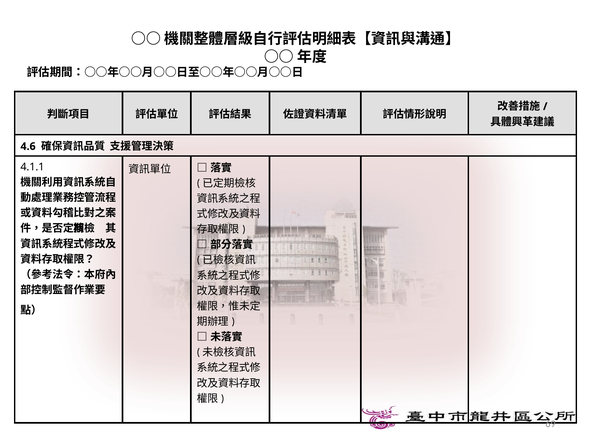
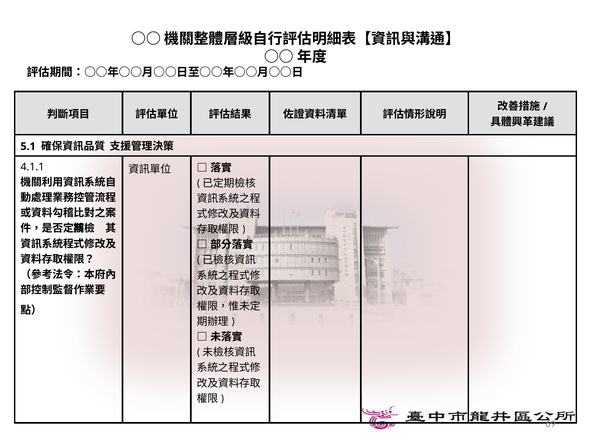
4.6: 4.6 -> 5.1 (28, 146)
